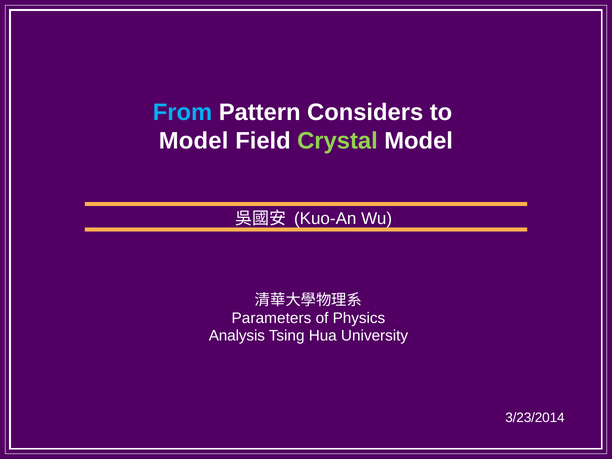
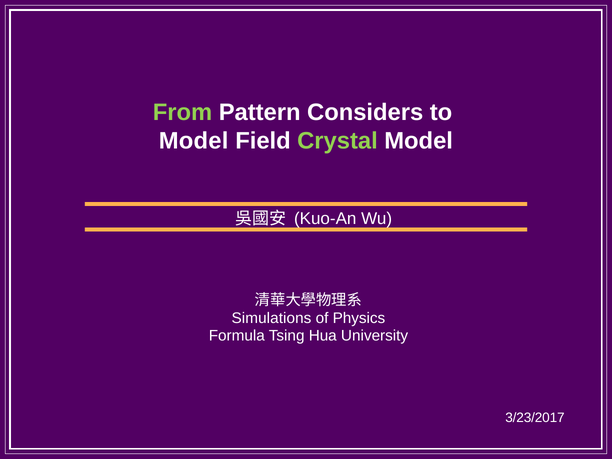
From colour: light blue -> light green (183, 112)
Parameters: Parameters -> Simulations (271, 318)
Analysis: Analysis -> Formula (237, 336)
3/23/2014: 3/23/2014 -> 3/23/2017 (535, 418)
